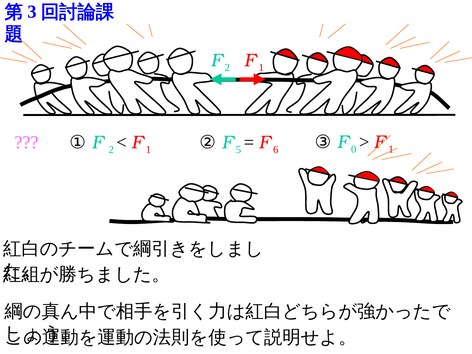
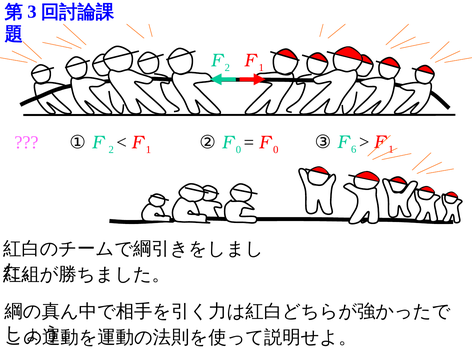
② F 5: 5 -> 0 (238, 150)
6: 6 -> 0 (276, 150)
0: 0 -> 6 (354, 149)
